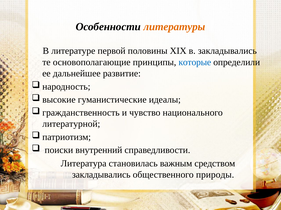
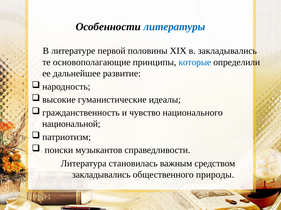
литературы colour: orange -> blue (174, 27)
литературной: литературной -> национальной (71, 124)
внутренний: внутренний -> музыкантов (99, 151)
